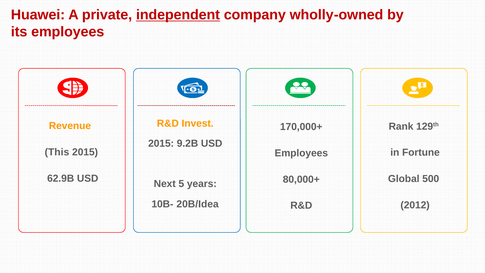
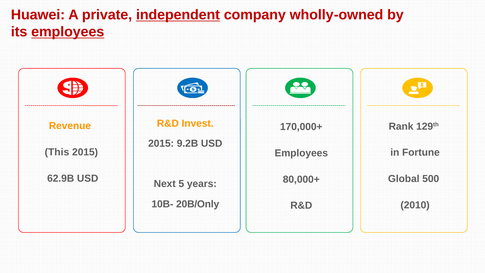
employees underline: none -> present (68, 32)
20B/Idea: 20B/Idea -> 20B/Only (198, 204)
2012: 2012 -> 2010 (415, 205)
